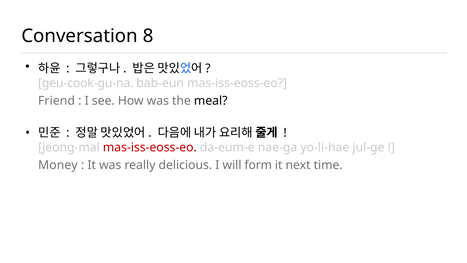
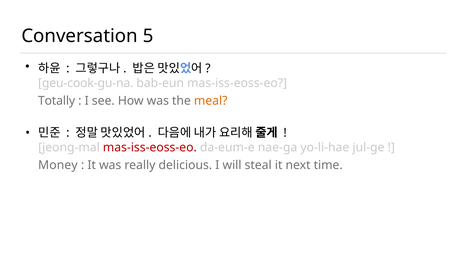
8: 8 -> 5 (148, 36)
Friend: Friend -> Totally (57, 101)
meal colour: black -> orange (211, 101)
form: form -> steal (258, 165)
